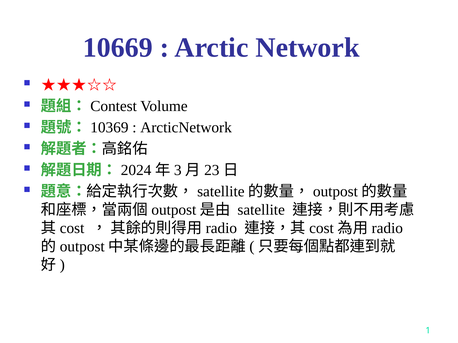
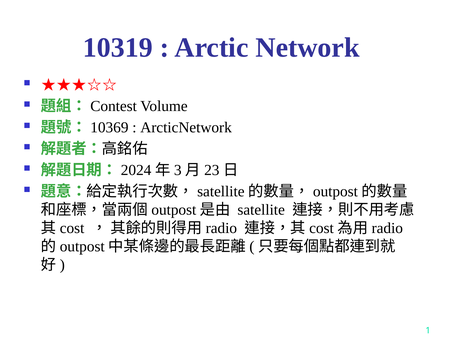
10669: 10669 -> 10319 (118, 48)
